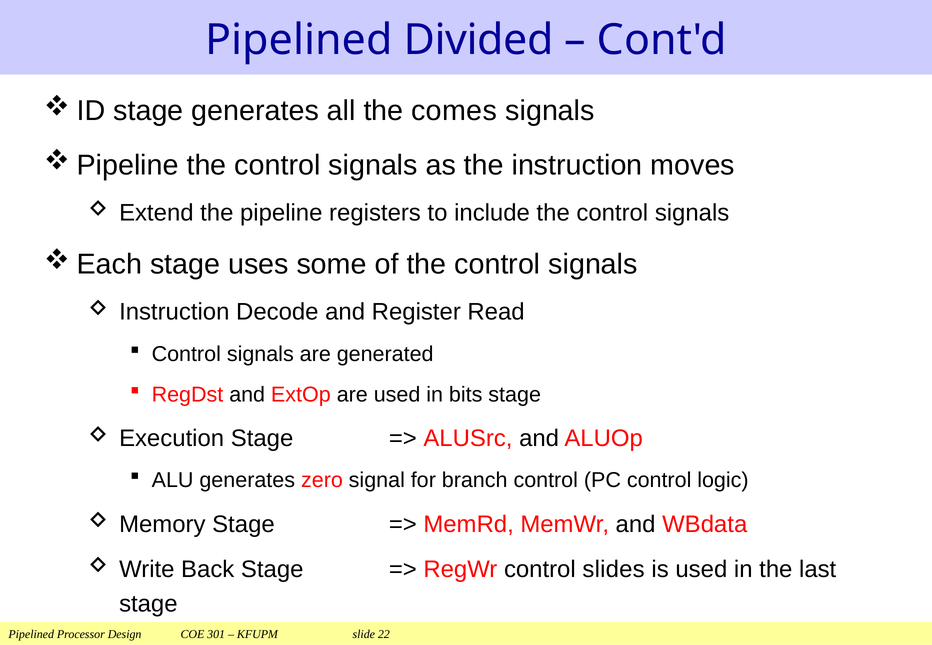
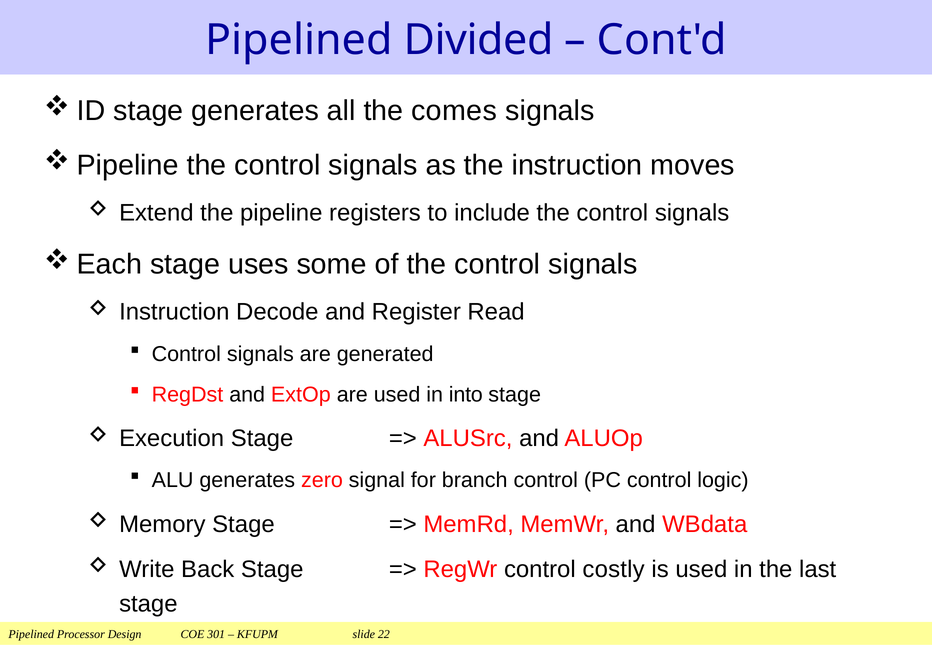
bits: bits -> into (466, 395)
slides: slides -> costly (614, 570)
